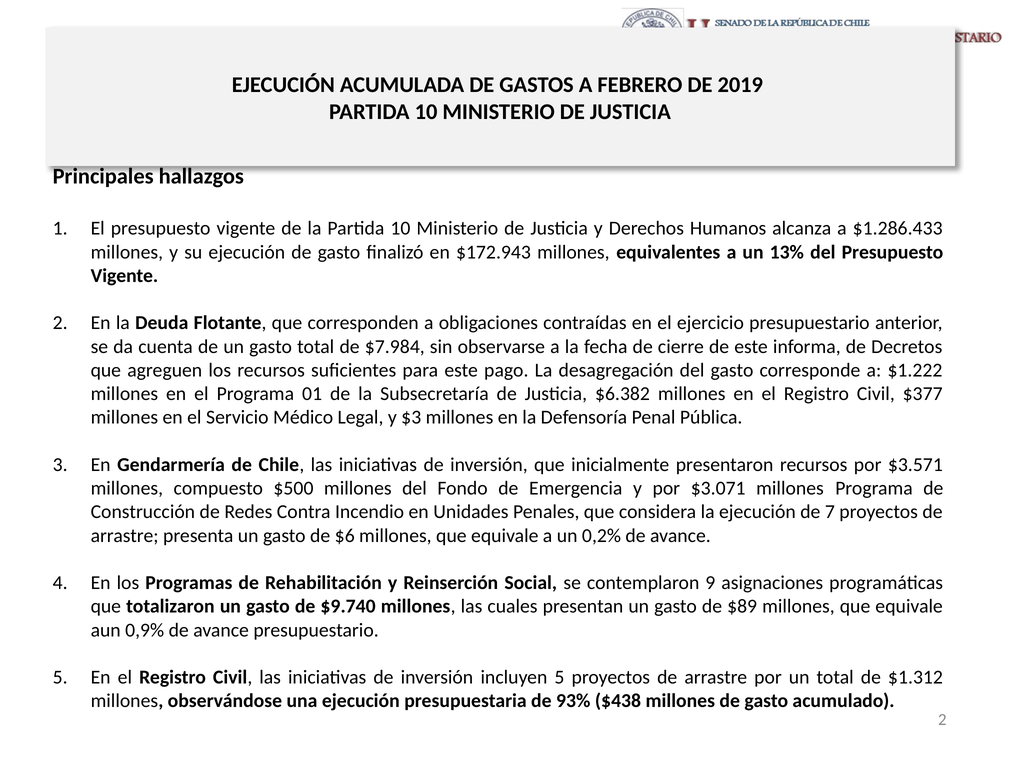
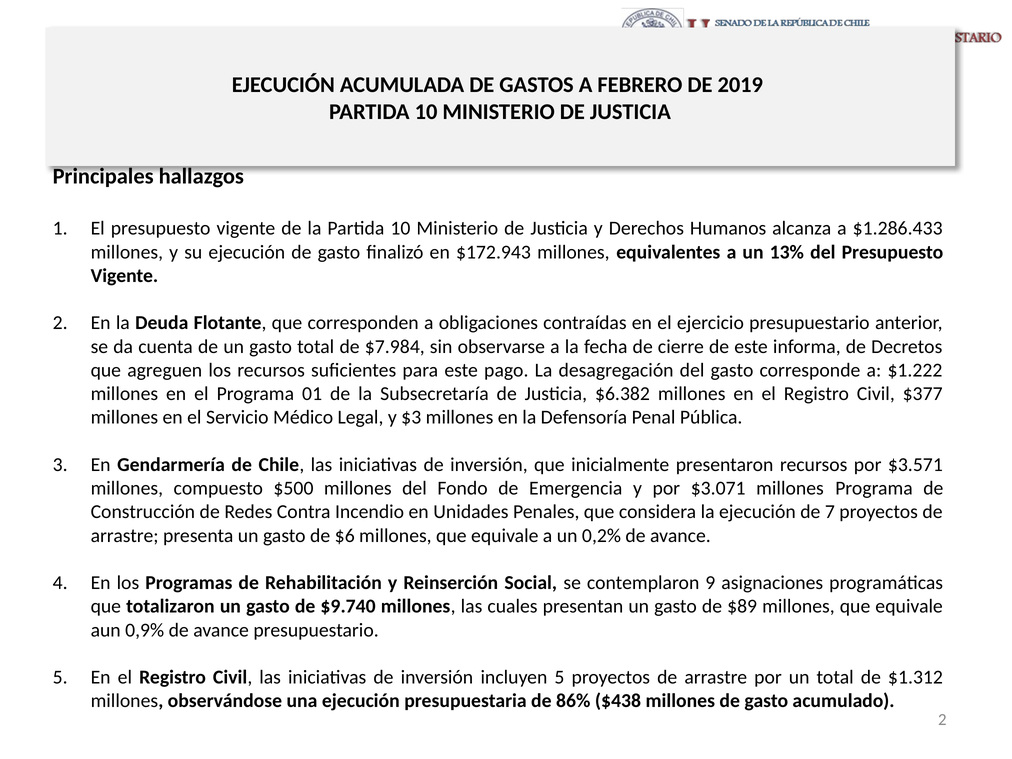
93%: 93% -> 86% (573, 701)
